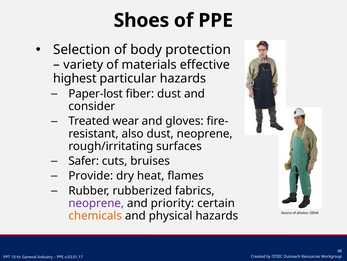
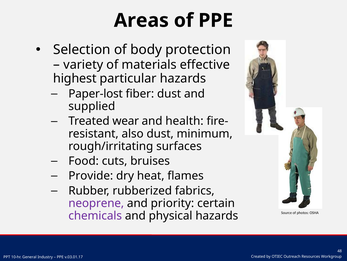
Shoes: Shoes -> Areas (141, 20)
consider: consider -> supplied (92, 106)
gloves: gloves -> health (184, 121)
dust neoprene: neoprene -> minimum (205, 133)
Safer: Safer -> Food (84, 161)
chemicals colour: orange -> purple (95, 215)
